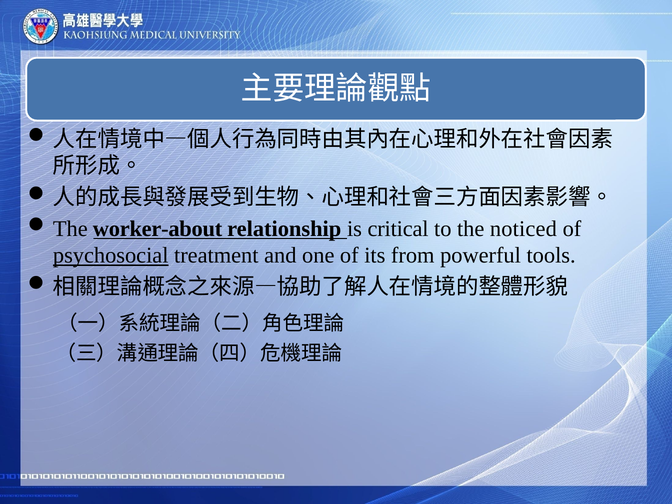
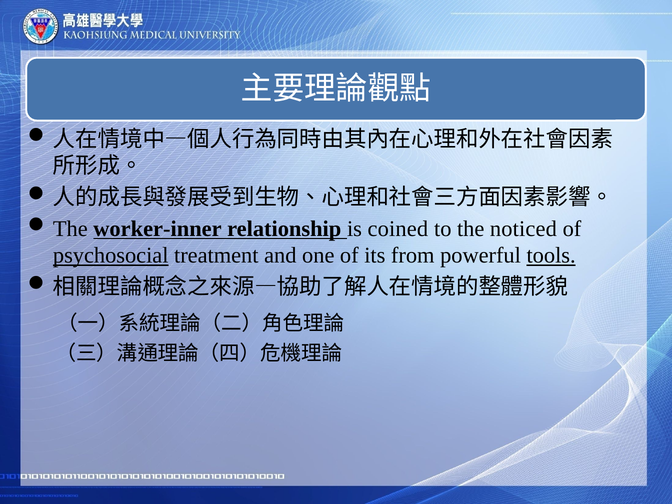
worker-about: worker-about -> worker-inner (157, 229)
critical: critical -> coined (398, 229)
tools underline: none -> present (551, 256)
